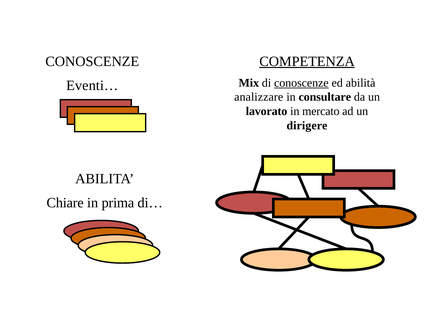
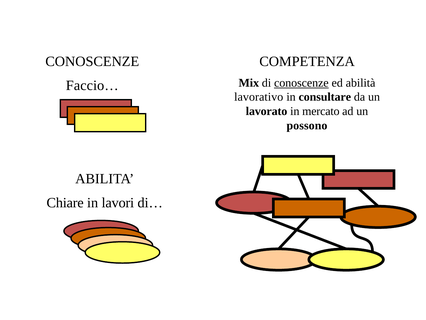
COMPETENZA underline: present -> none (307, 61)
Eventi…: Eventi… -> Faccio… (92, 85)
analizzare: analizzare -> lavorativo (259, 97)
dirigere: dirigere -> possono (307, 125)
prima: prima -> lavori (118, 203)
